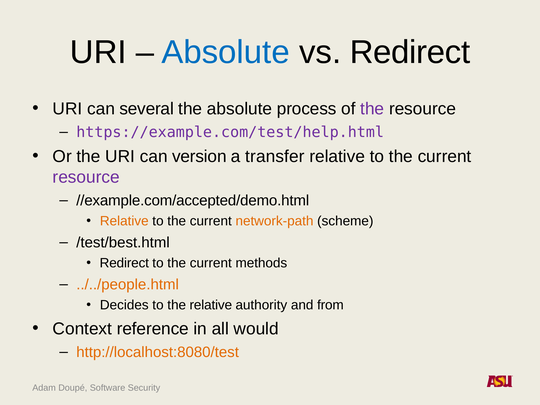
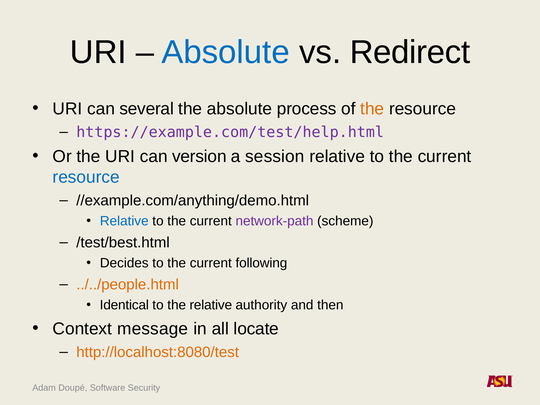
the colour: purple -> orange (372, 109)
transfer: transfer -> session (275, 156)
resource colour: purple -> blue (86, 177)
//example.com/accepted/demo.html: //example.com/accepted/demo.html -> //example.com/anything/demo.html (193, 201)
Relative colour: orange -> blue (124, 221)
network-path colour: orange -> purple (274, 221)
Redirect: Redirect -> Decides (124, 263)
methods: methods -> following (261, 263)
Decides: Decides -> Identical (124, 305)
from: from -> then (330, 305)
reference: reference -> message (153, 329)
would: would -> locate (256, 329)
